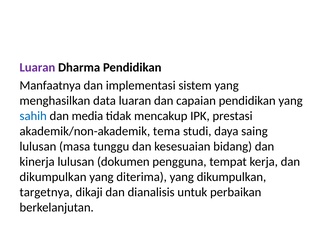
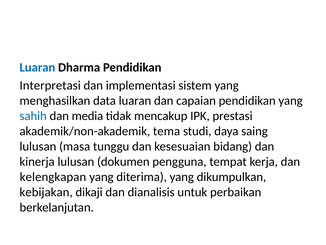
Luaran colour: purple -> blue (37, 67)
Manfaatnya: Manfaatnya -> Interpretasi (50, 85)
dikumpulkan: dikumpulkan -> kelengkapan (53, 177)
targetnya: targetnya -> kebijakan (46, 192)
